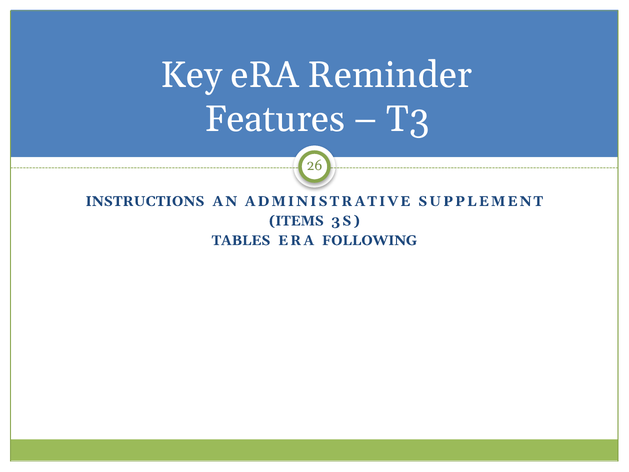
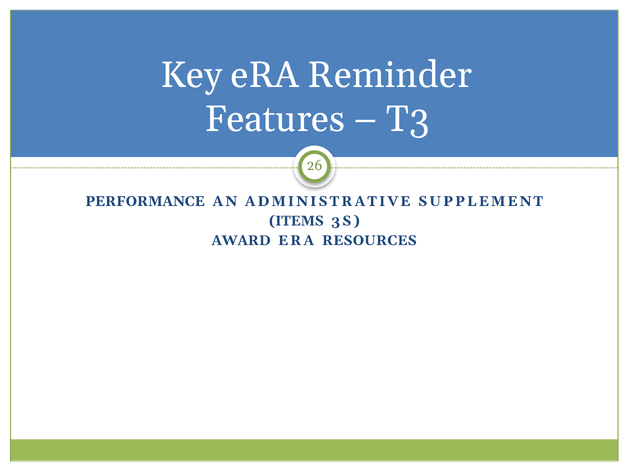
INSTRUCTIONS: INSTRUCTIONS -> PERFORMANCE (145, 201)
TABLES: TABLES -> AWARD (241, 240)
FOLLOWING: FOLLOWING -> RESOURCES (369, 240)
